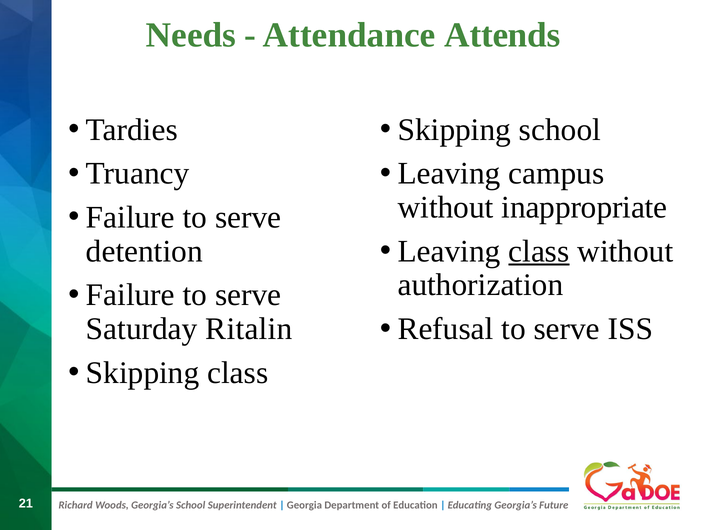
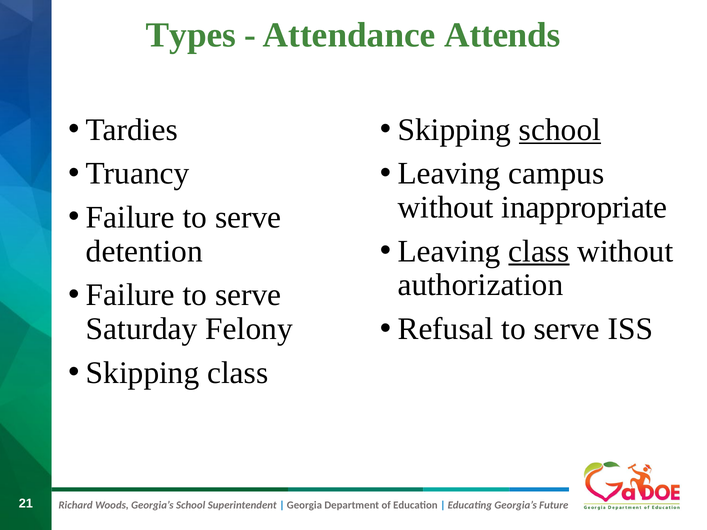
Needs: Needs -> Types (191, 35)
school underline: none -> present (560, 130)
Ritalin: Ritalin -> Felony (249, 329)
